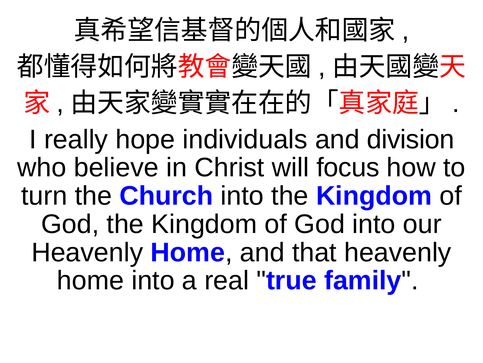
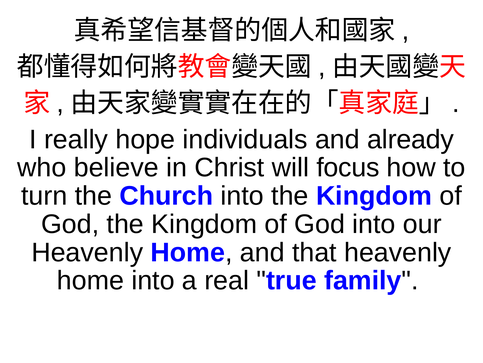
division: division -> already (411, 139)
